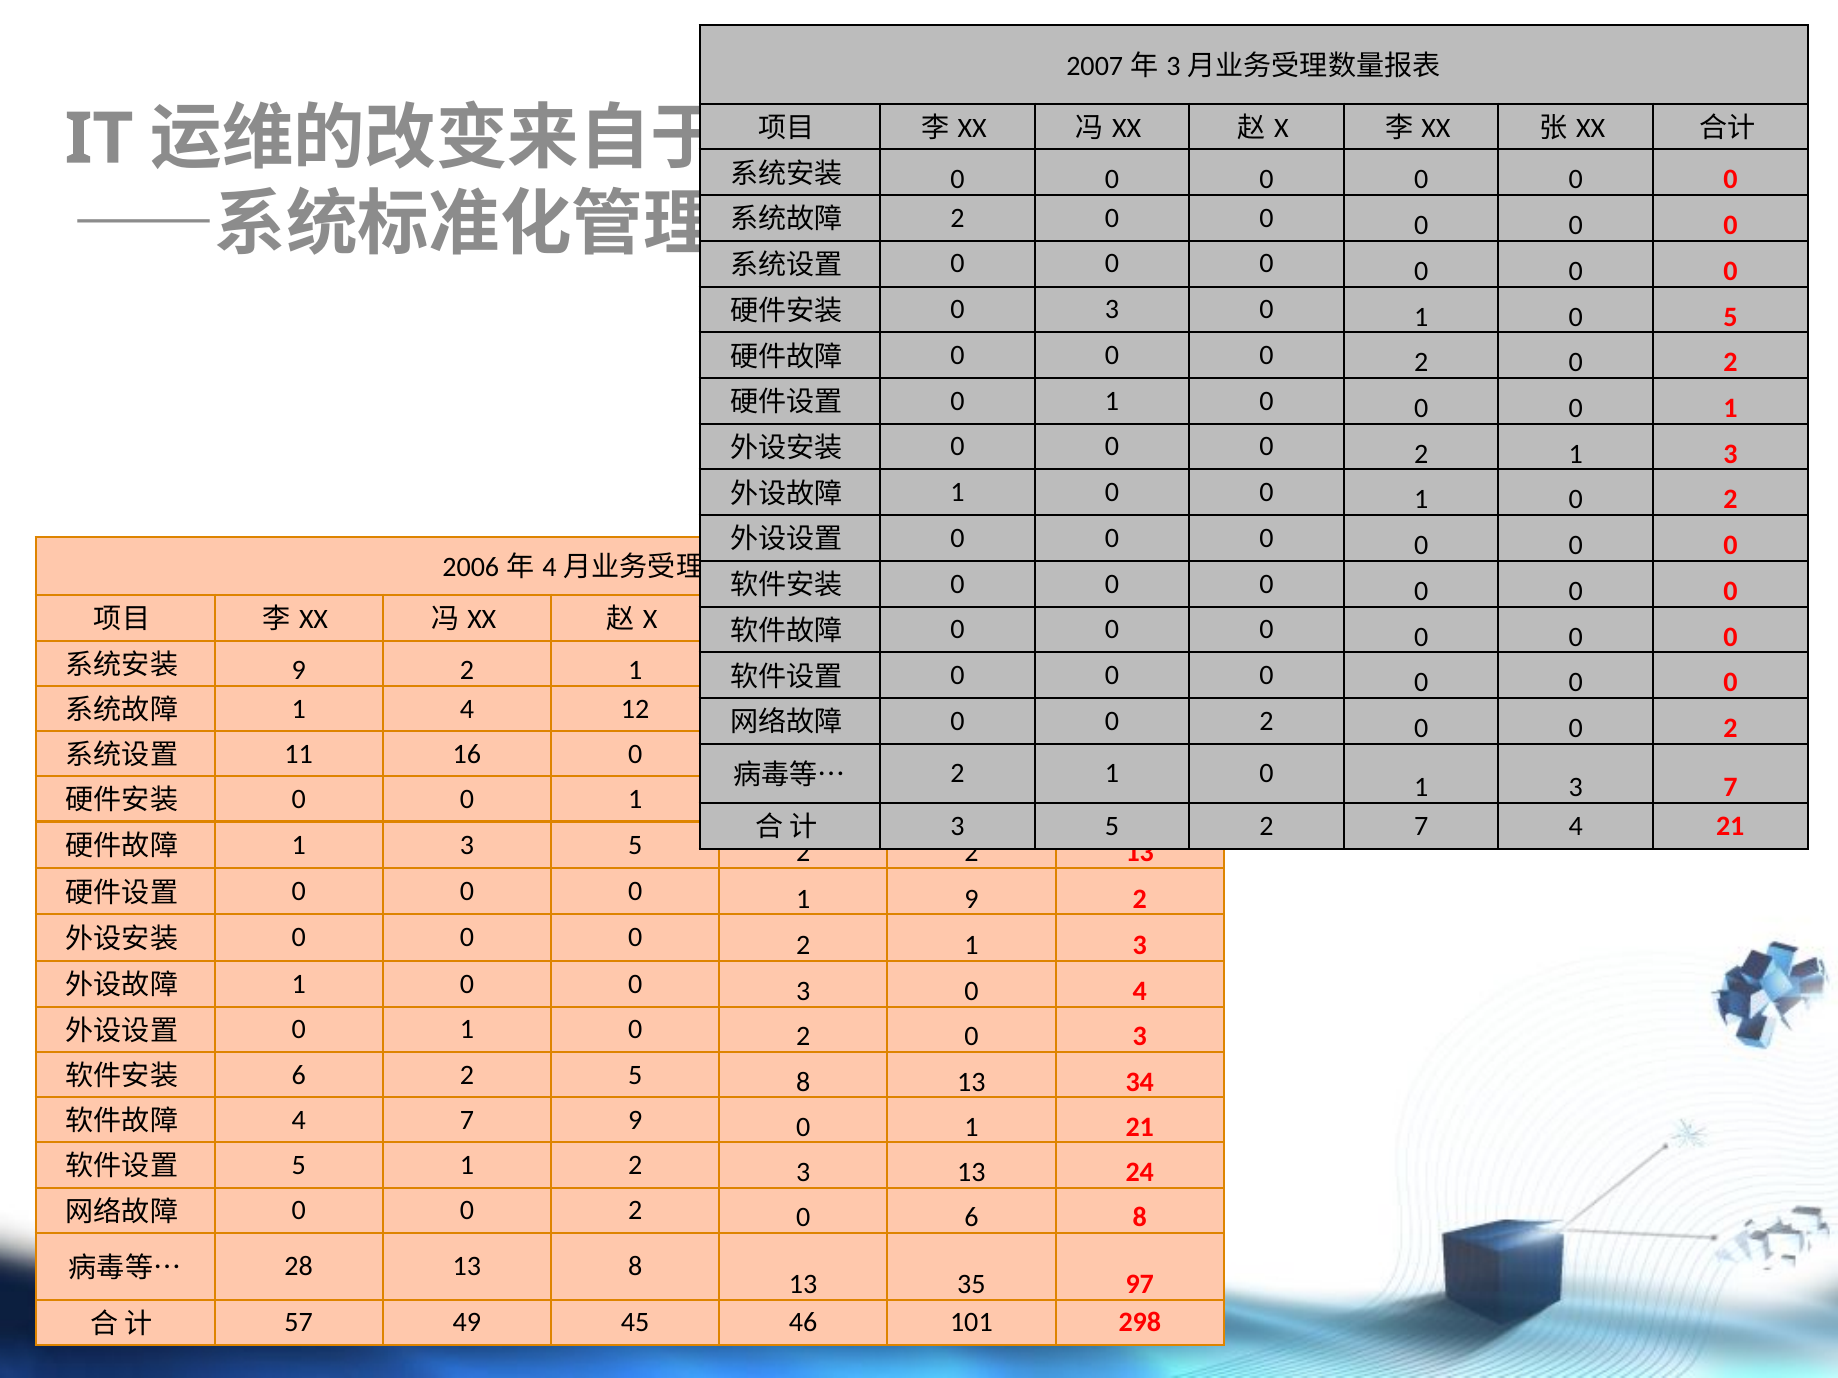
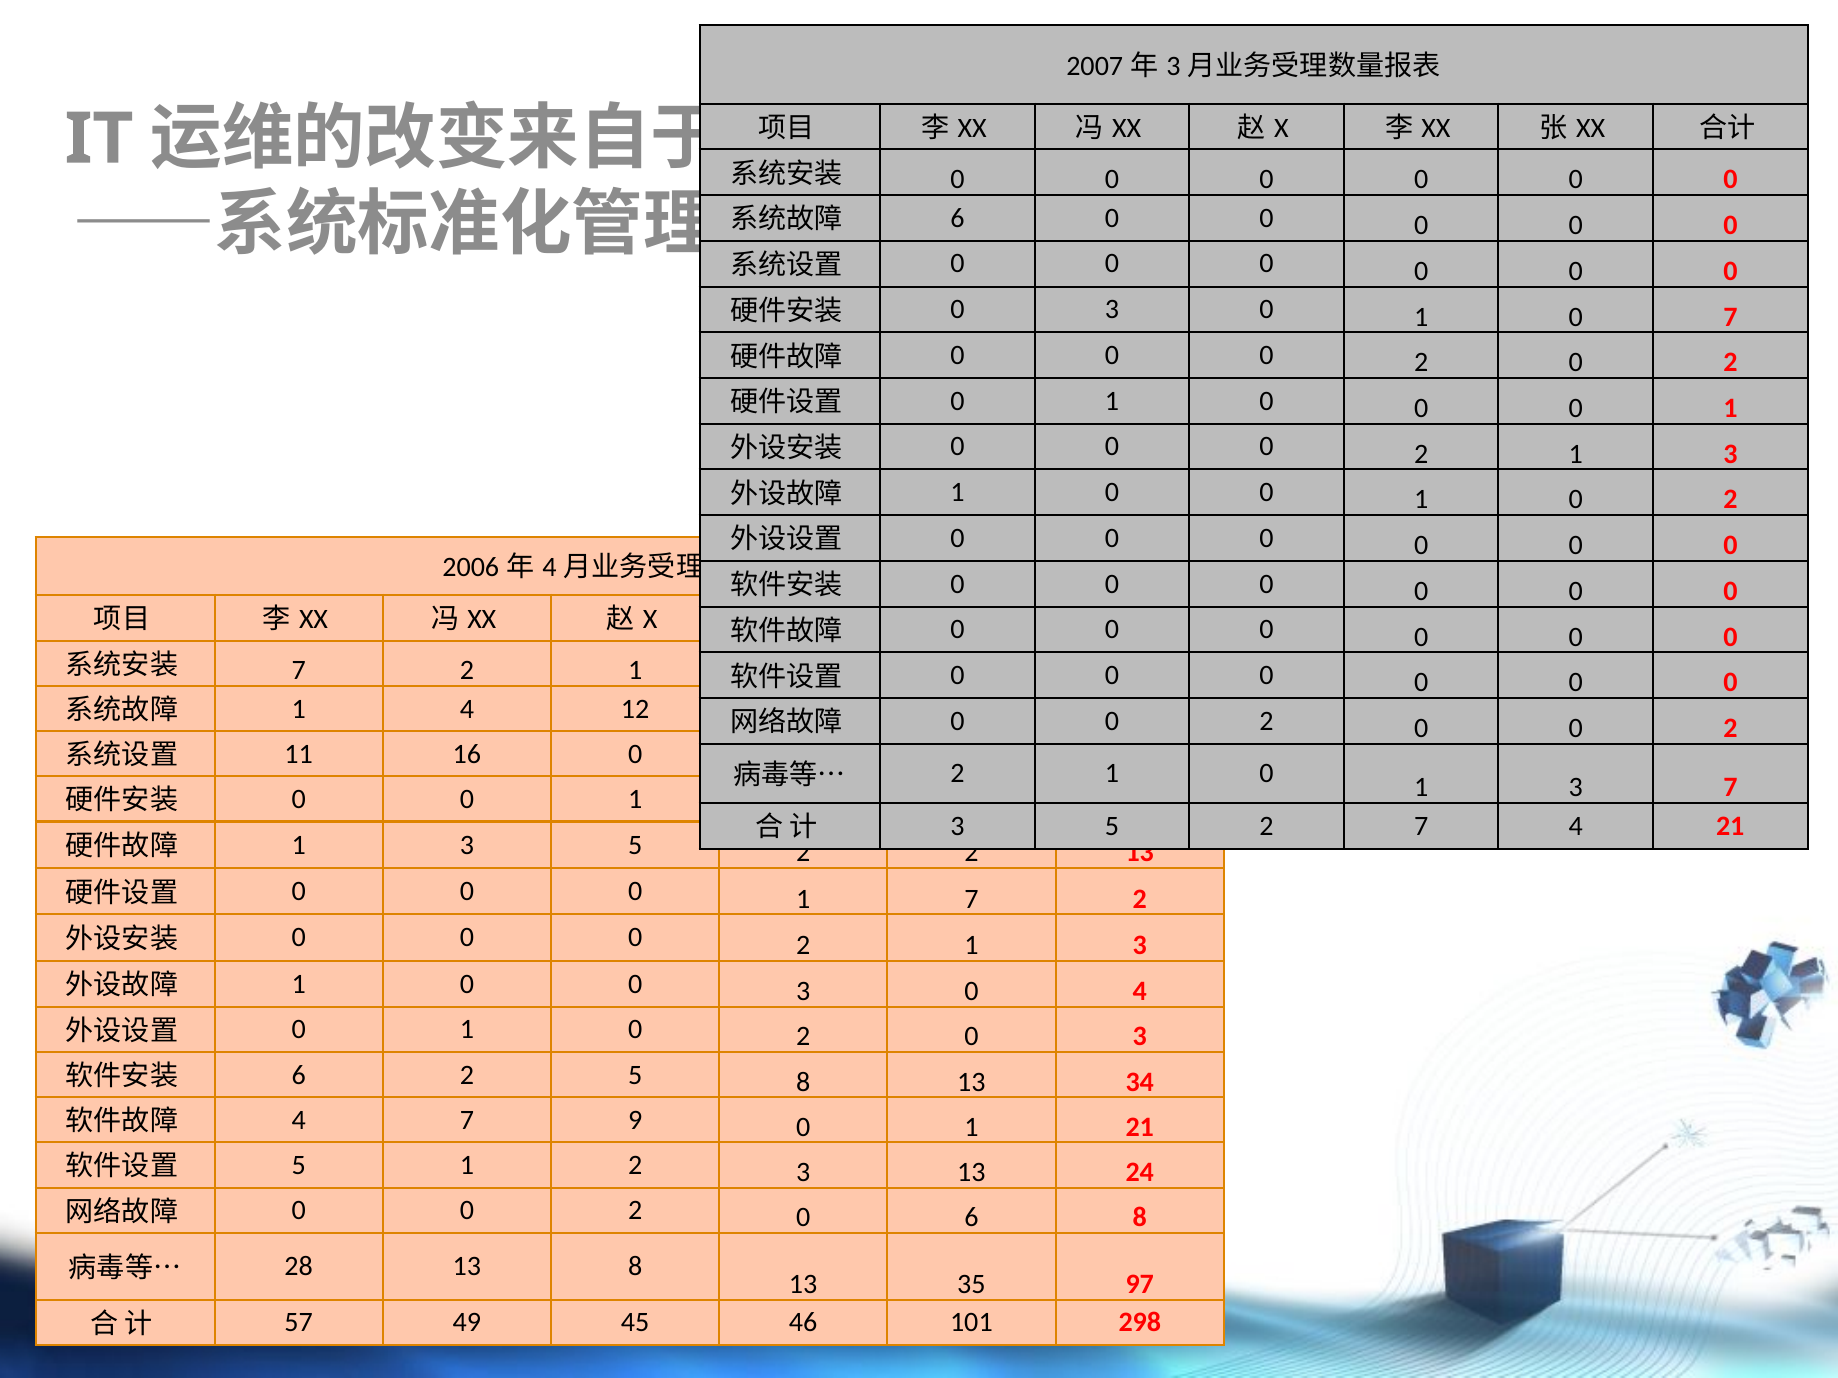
2: 2 -> 6 (957, 218)
0 1 0 5: 5 -> 7 (1730, 317)
9: 9 -> 7 (299, 671)
1 9: 9 -> 7 (971, 899)
